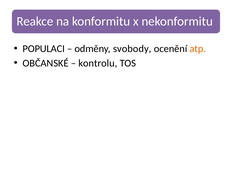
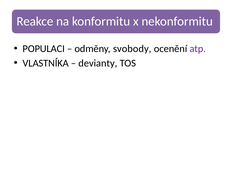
atp colour: orange -> purple (198, 49)
OBČANSKÉ: OBČANSKÉ -> VLASTNÍKA (46, 63)
kontrolu: kontrolu -> devianty (98, 63)
